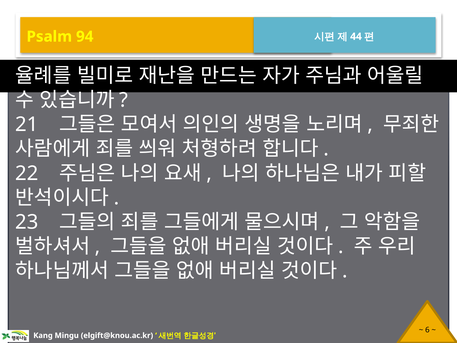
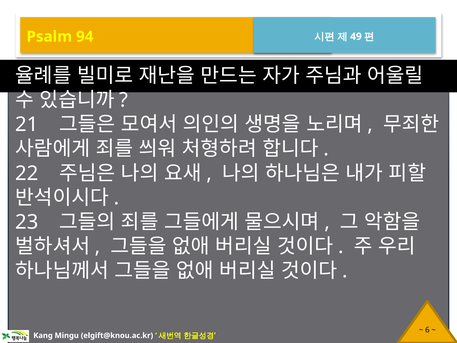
44: 44 -> 49 (356, 36)
